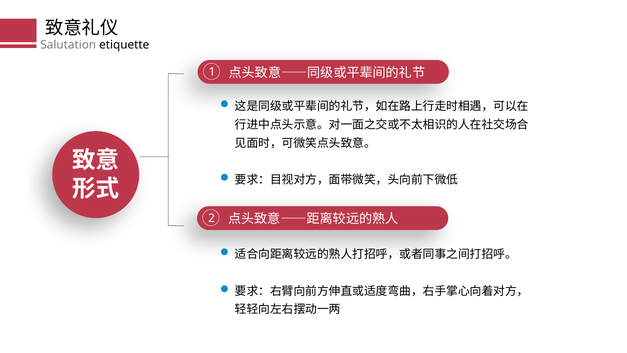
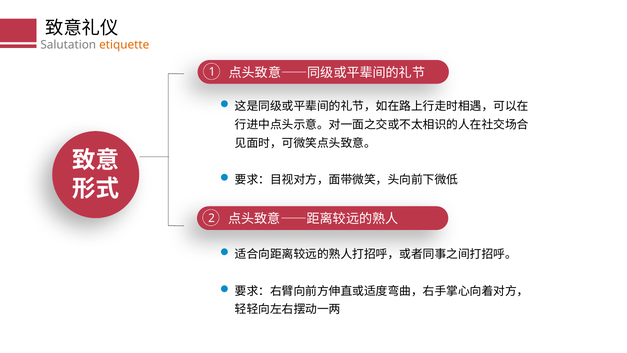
etiquette colour: black -> orange (124, 45)
